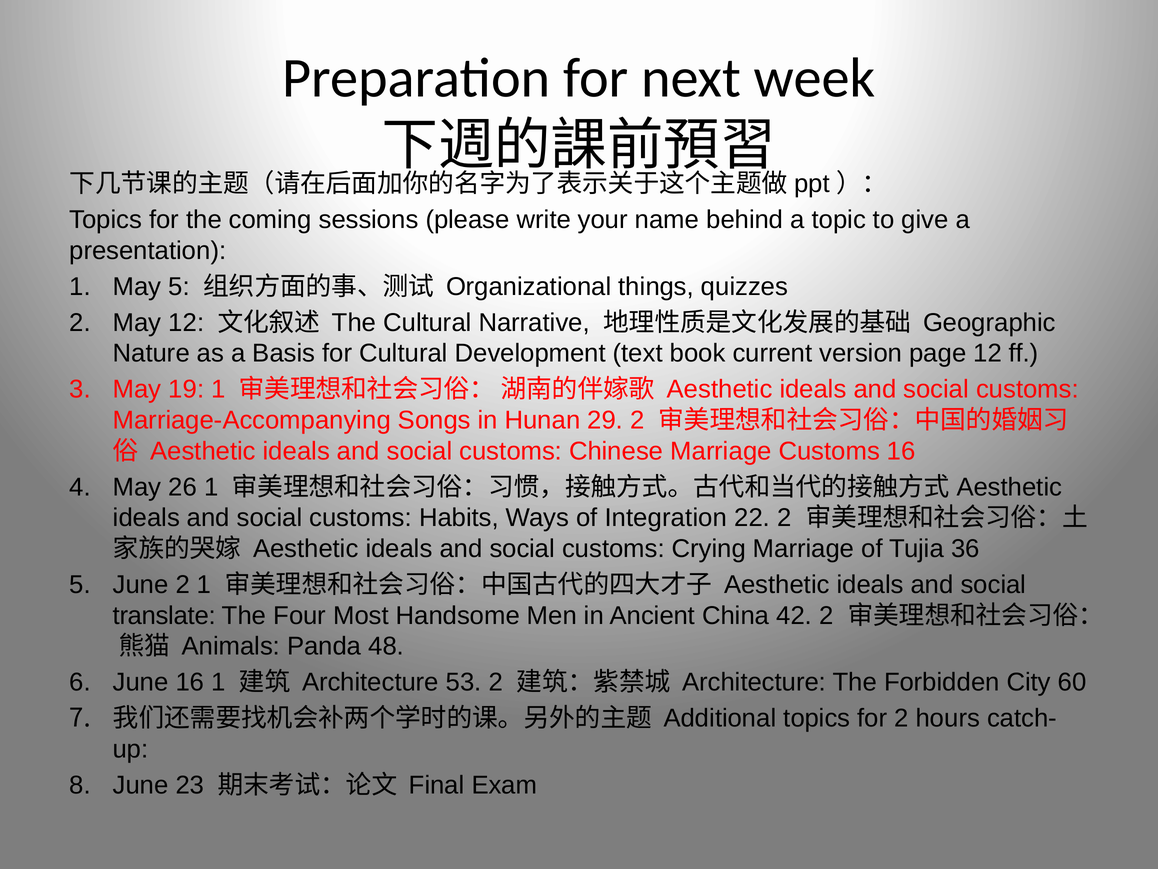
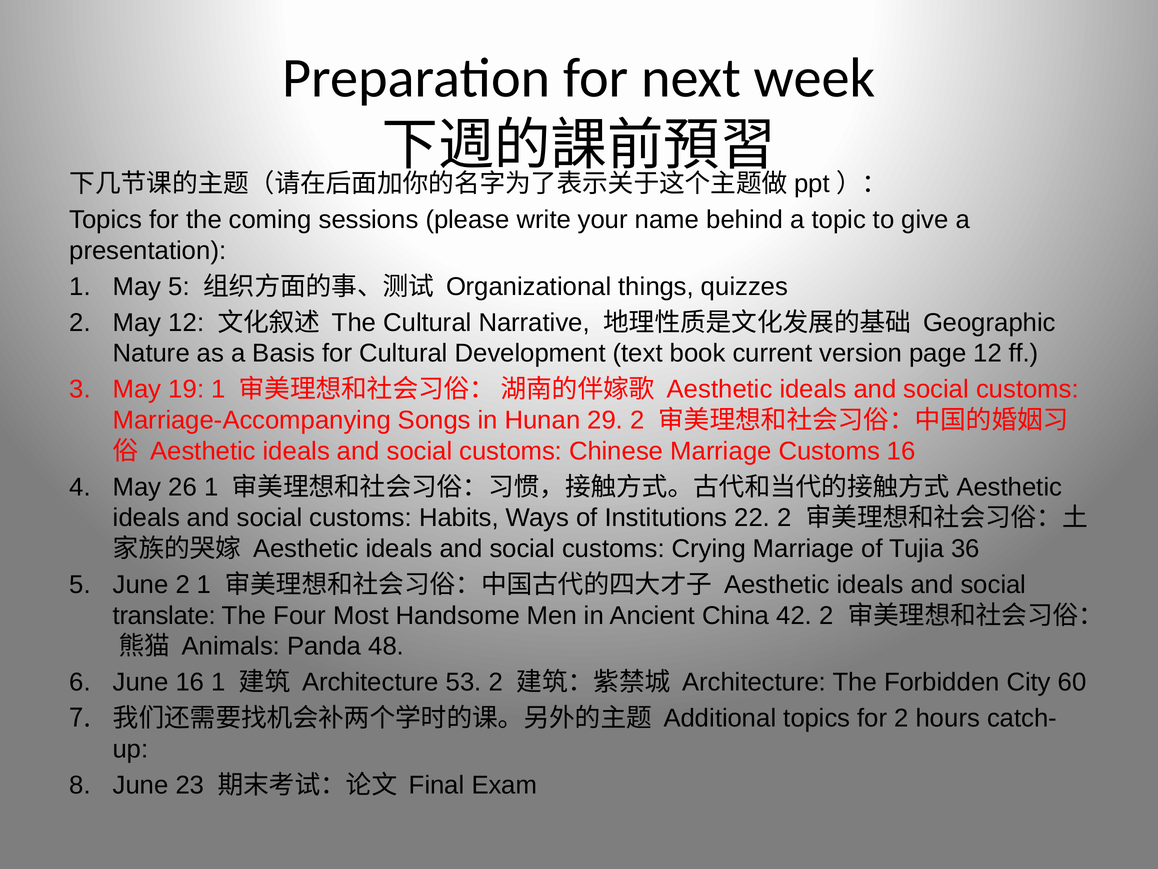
Integration: Integration -> Institutions (666, 518)
